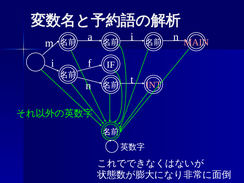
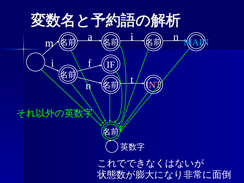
MAIN colour: pink -> light blue (196, 42)
